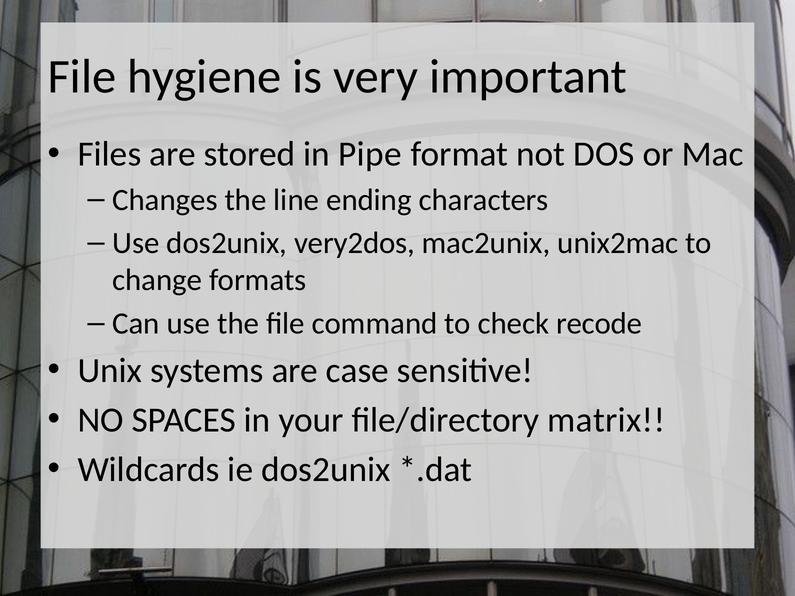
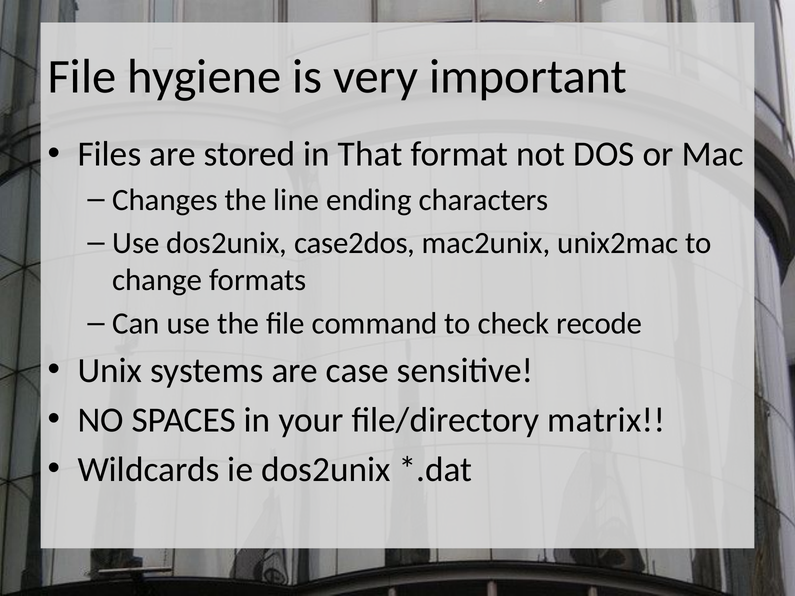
Pipe: Pipe -> That (370, 154)
very2dos: very2dos -> case2dos (355, 243)
